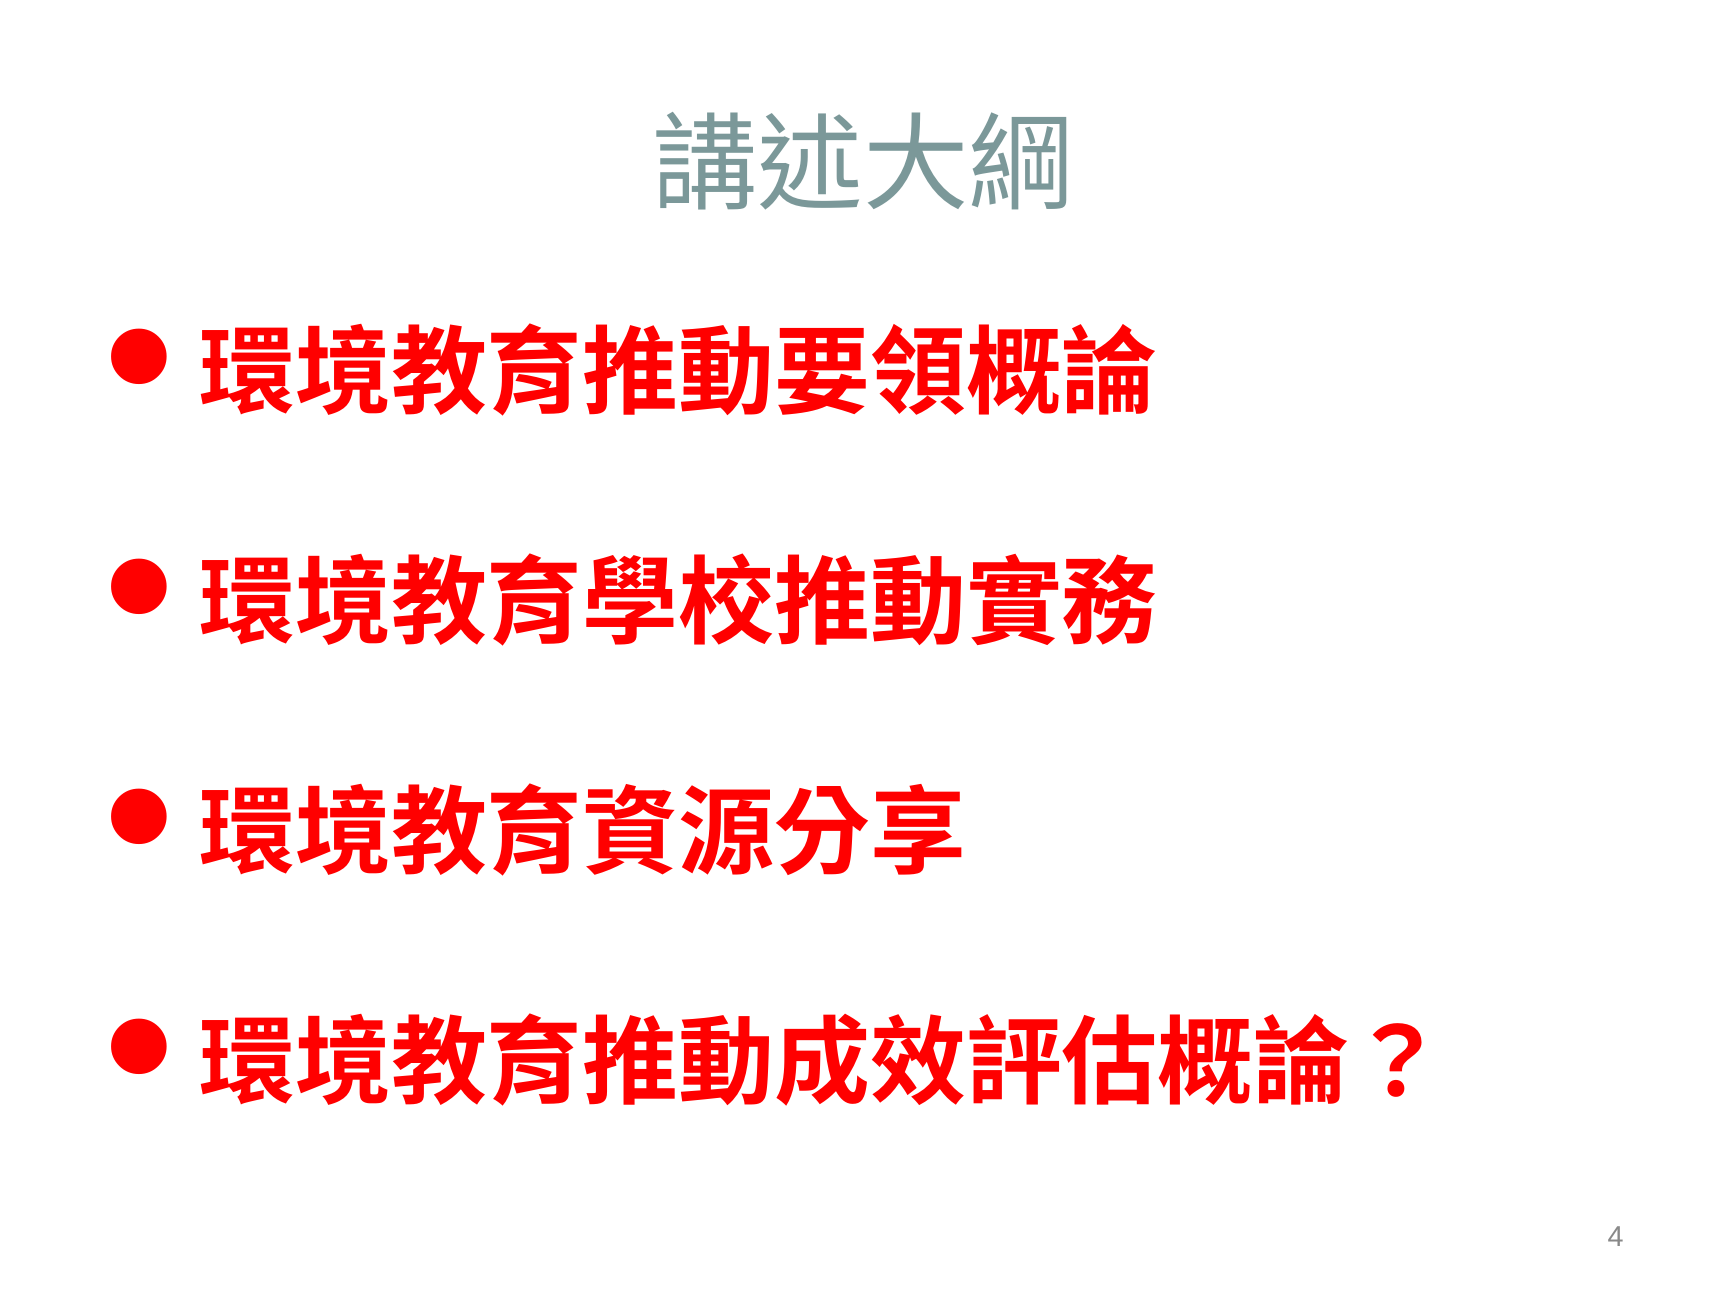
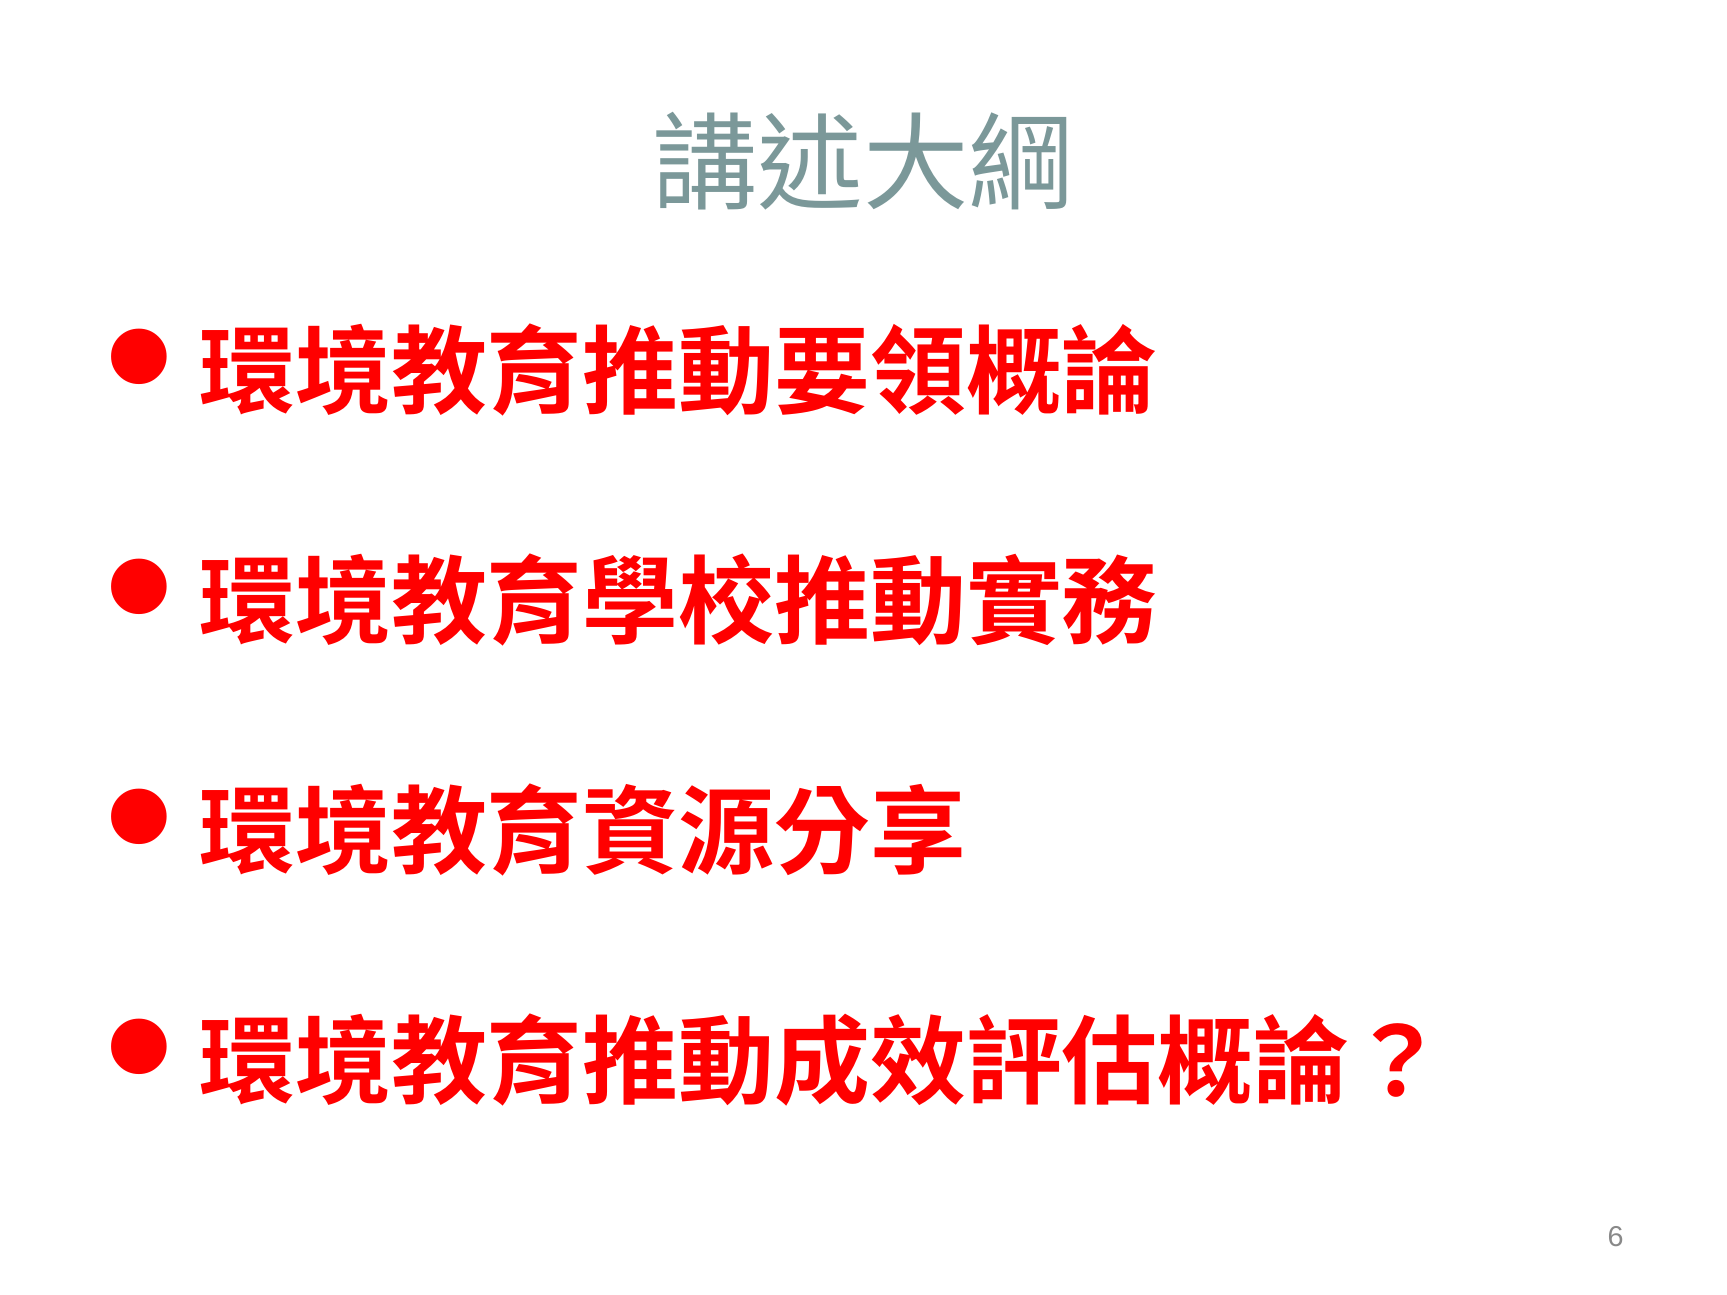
4: 4 -> 6 (1616, 1237)
